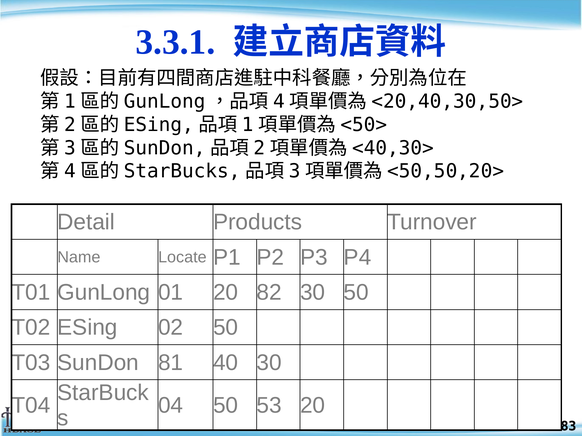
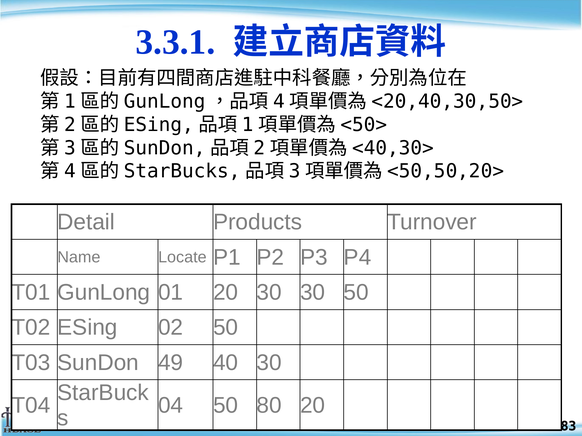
20 82: 82 -> 30 (269, 293)
81: 81 -> 49 (171, 363)
53: 53 -> 80 (269, 406)
